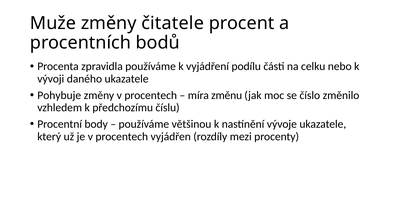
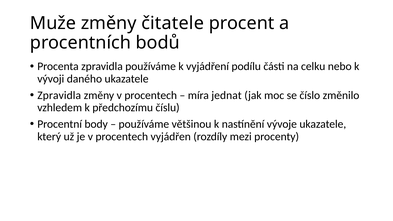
Pohybuje: Pohybuje -> Zpravidla (59, 95)
změnu: změnu -> jednat (227, 95)
